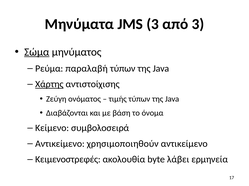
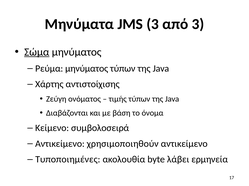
Ρεύμα παραλαβή: παραλαβή -> μηνύματος (87, 69)
Χάρτης underline: present -> none (49, 85)
Κειμενοστρεφές: Κειμενοστρεφές -> Τυποποιημένες (68, 160)
